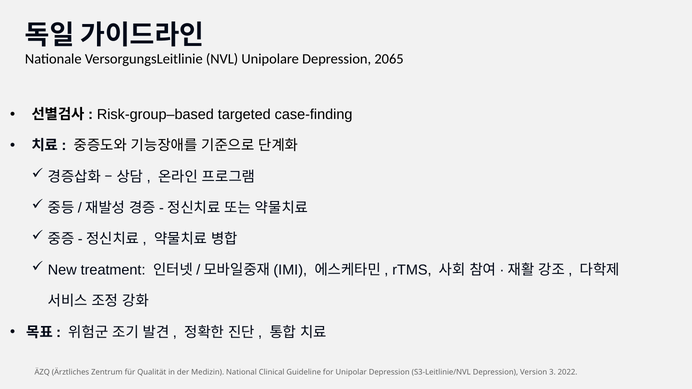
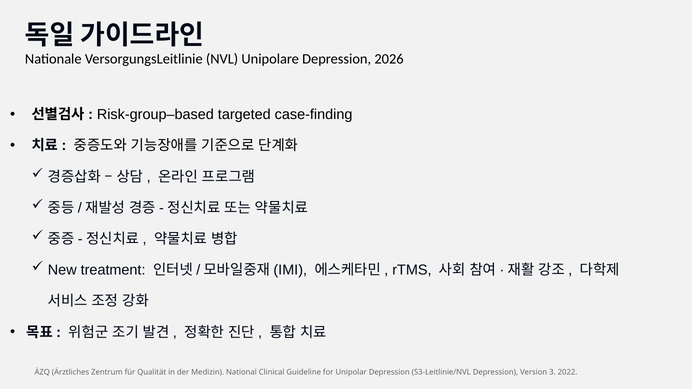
2065: 2065 -> 2026 (389, 59)
